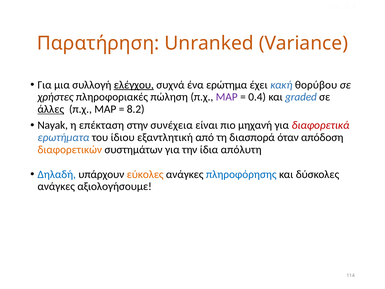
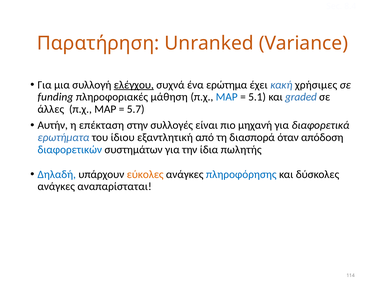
θορύβου: θορύβου -> χρήσιμες (316, 85)
χρήστες: χρήστες -> funding (55, 97)
πώληση: πώληση -> μάθηση (169, 97)
MAP colour: purple -> blue (227, 97)
0.4: 0.4 -> 5.1 (257, 97)
άλλες underline: present -> none (51, 109)
8.2: 8.2 -> 5.7 (136, 109)
Nayak: Nayak -> Αυτήν (53, 125)
συνέχεια: συνέχεια -> συλλογές (172, 125)
διαφορετικά colour: red -> black (321, 125)
διαφορετικών colour: orange -> blue (70, 149)
απόλυτη: απόλυτη -> πωλητής (241, 149)
αξιολογήσουμε: αξιολογήσουμε -> αναπαρίσταται (115, 186)
